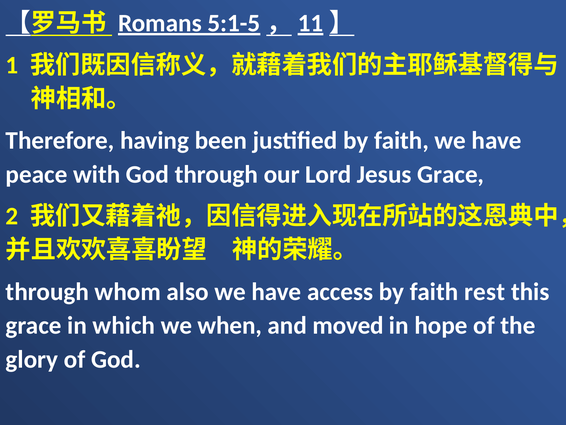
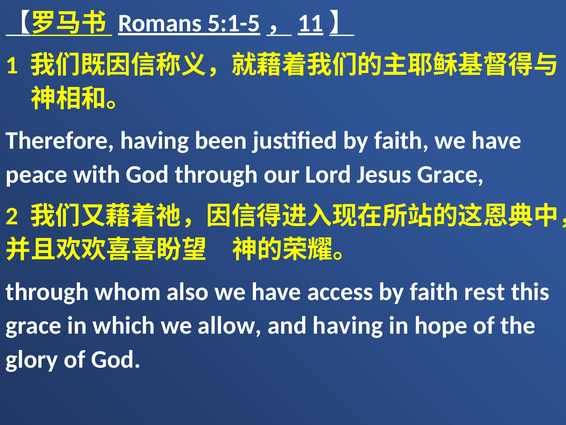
when: when -> allow (230, 325)
and moved: moved -> having (348, 325)
